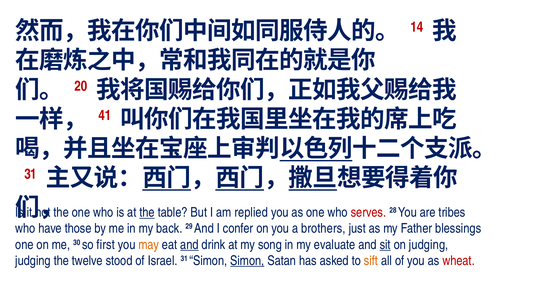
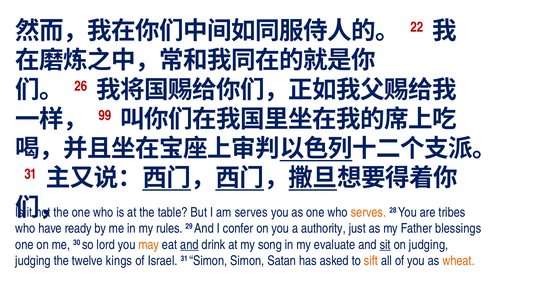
14: 14 -> 22 (417, 27)
20: 20 -> 26 (81, 86)
41: 41 -> 99 (105, 115)
the underline: present -> none (147, 212)
am replied: replied -> serves (251, 212)
serves colour: red -> orange (368, 212)
those: those -> ready (78, 229)
back: back -> rules (169, 229)
brothers: brothers -> authority (323, 229)
first: first -> lord (106, 245)
stood: stood -> kings (119, 261)
Simon underline: present -> none (247, 261)
wheat colour: red -> orange (459, 261)
